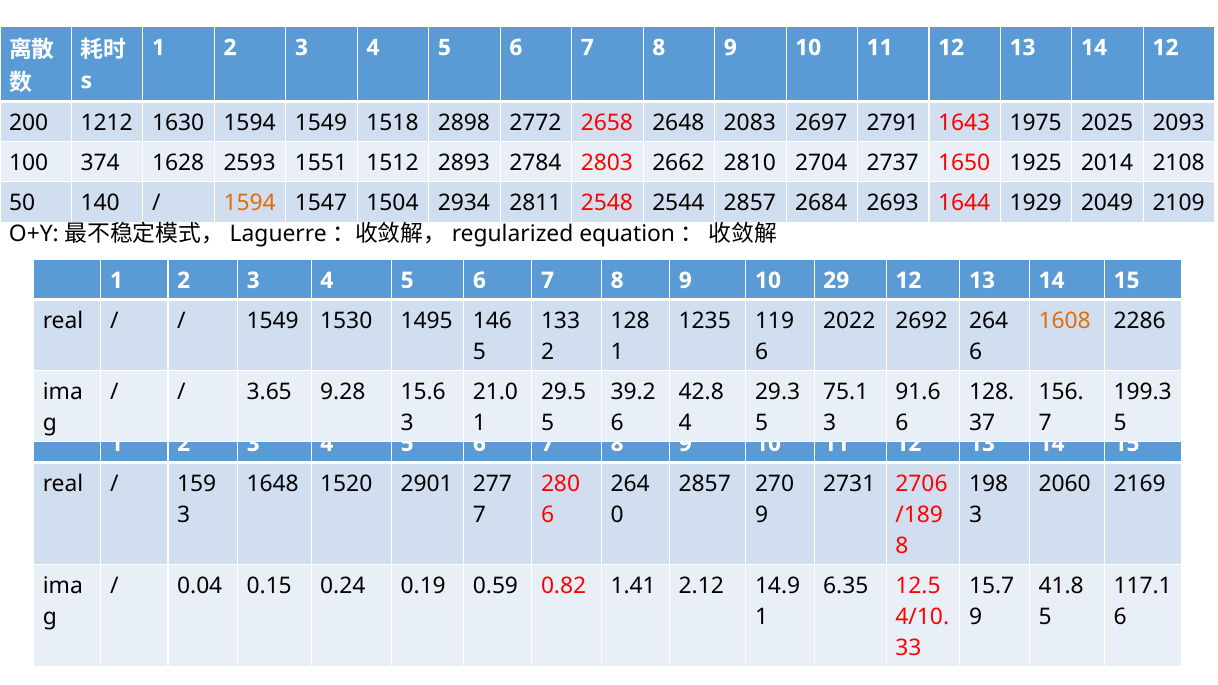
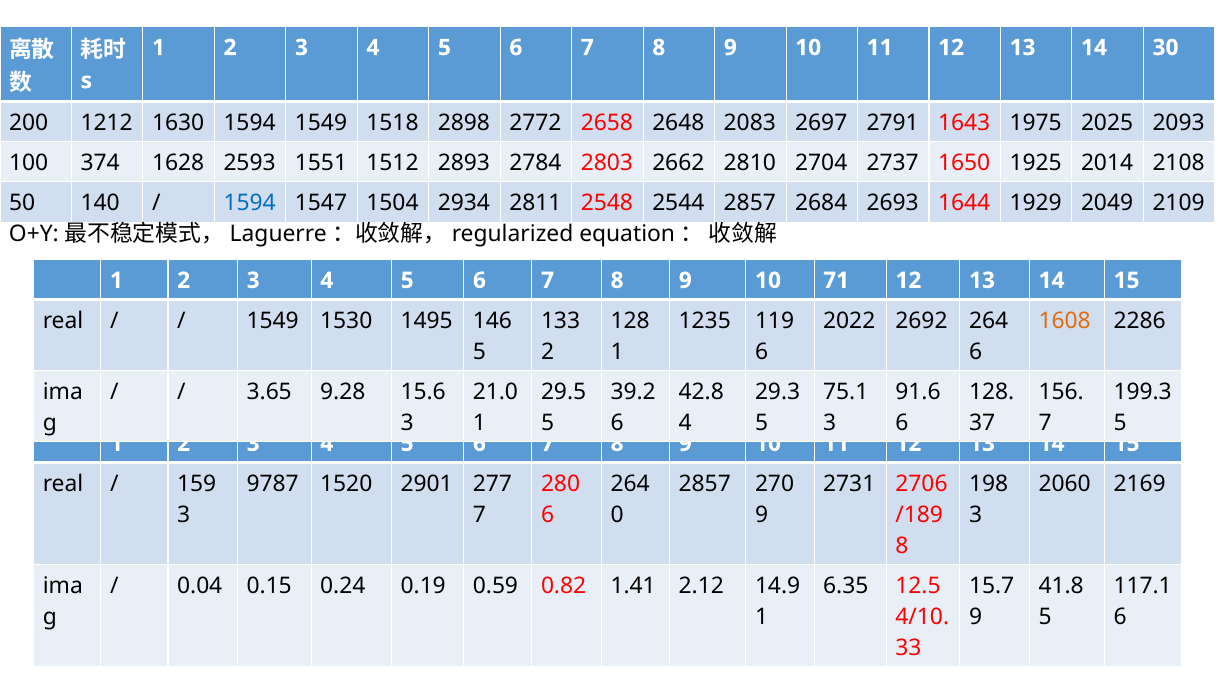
14 12: 12 -> 30 (1166, 48)
1594 colour: orange -> blue (250, 203)
29: 29 -> 71 (836, 280)
1648: 1648 -> 9787 (273, 484)
